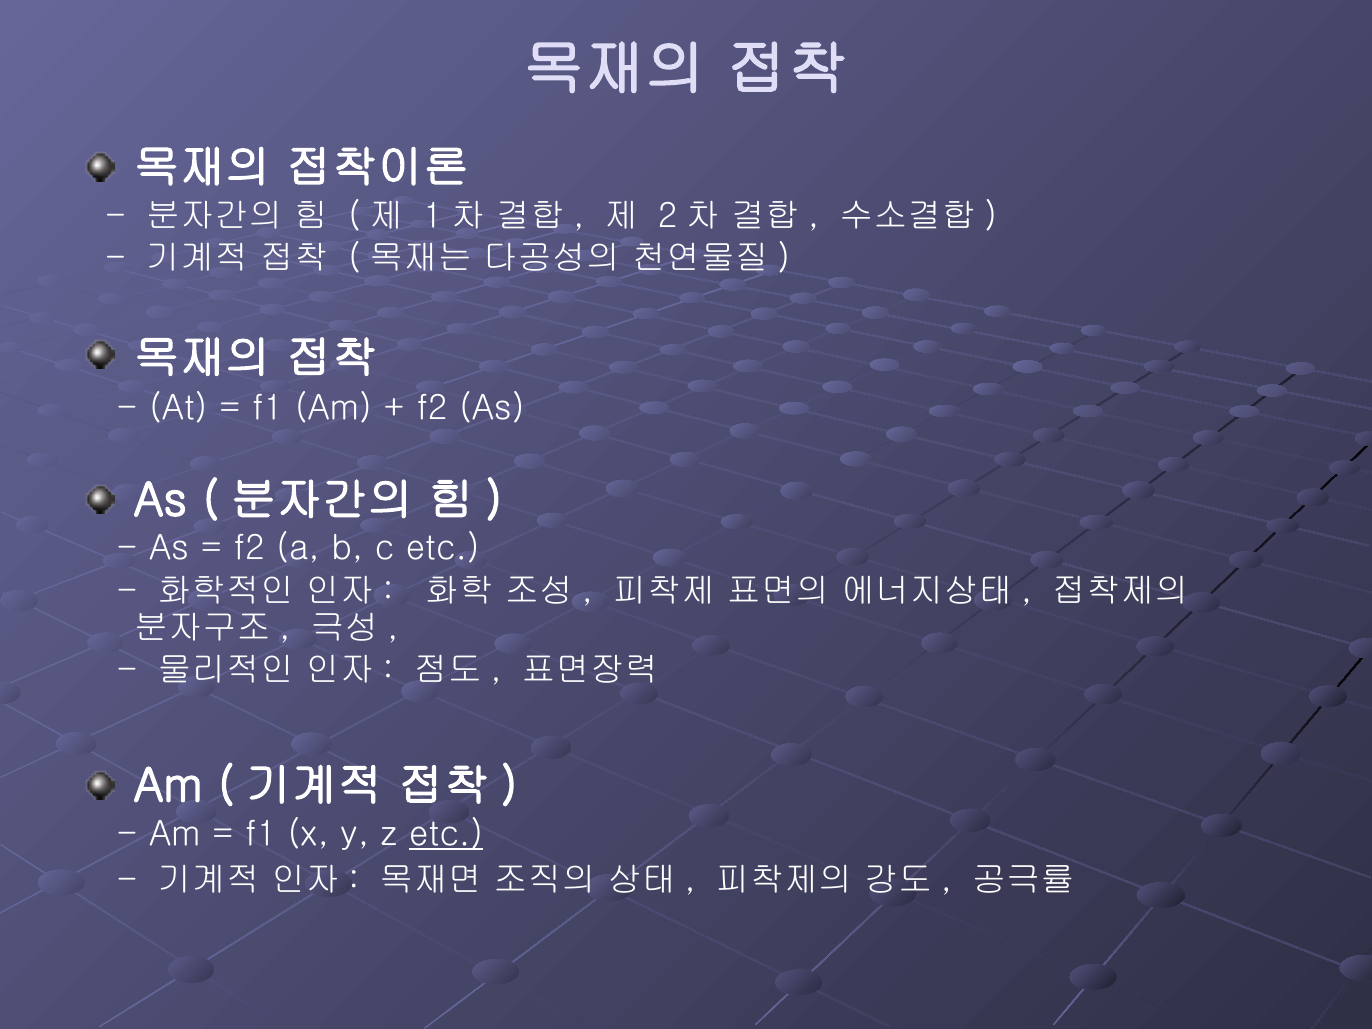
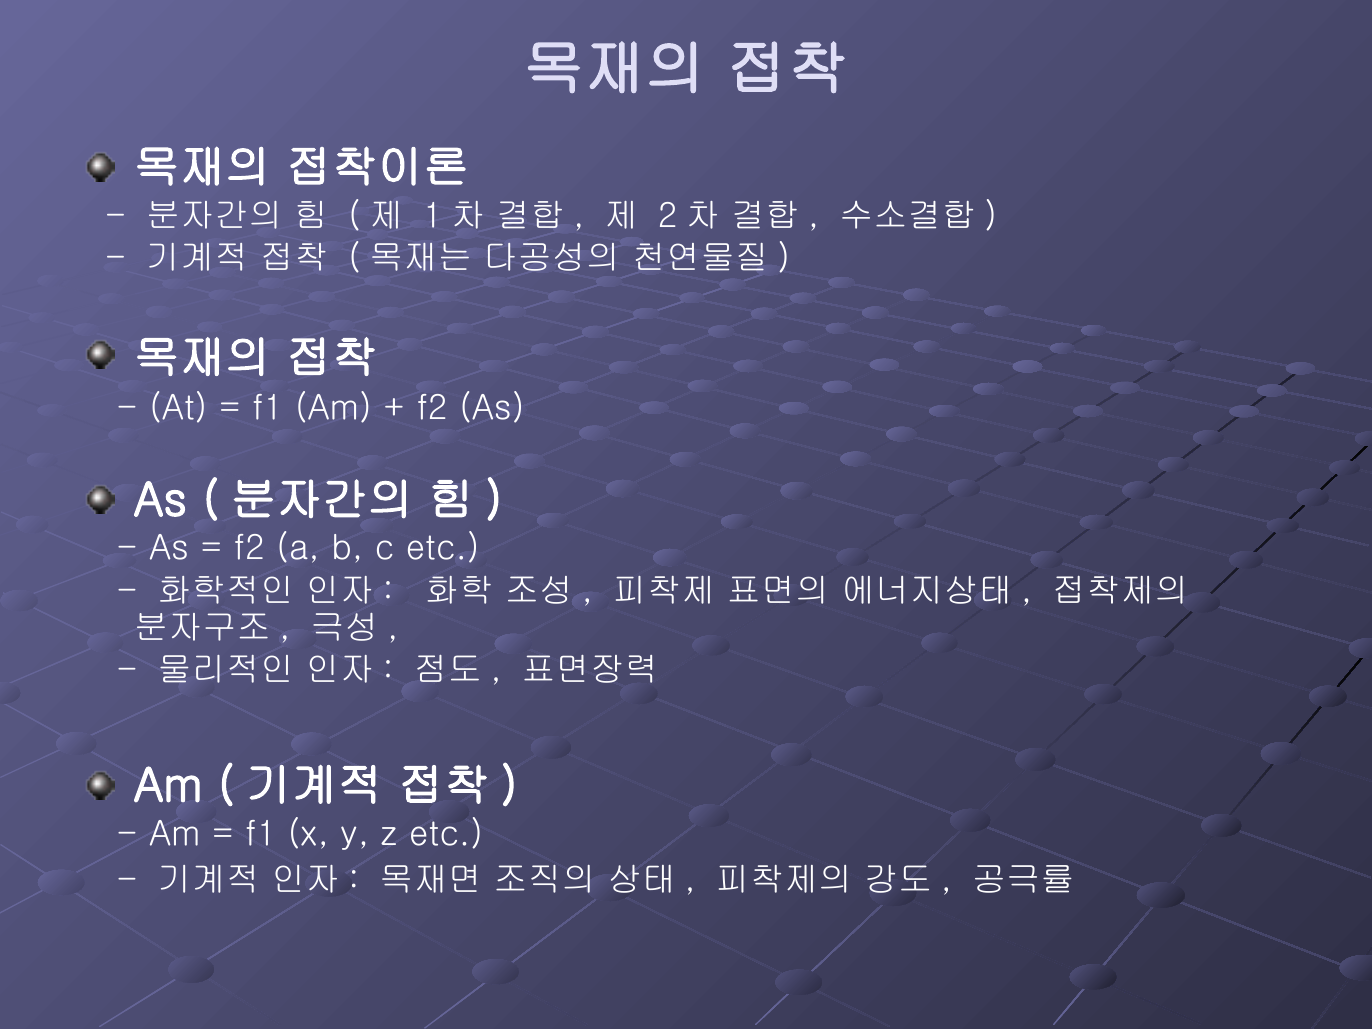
etc underline: present -> none (446, 834)
